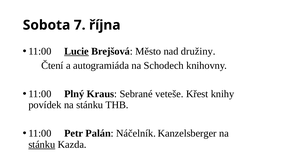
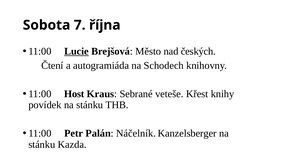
družiny: družiny -> českých (198, 51)
Plný: Plný -> Host (74, 94)
stánku underline: present -> none (42, 145)
